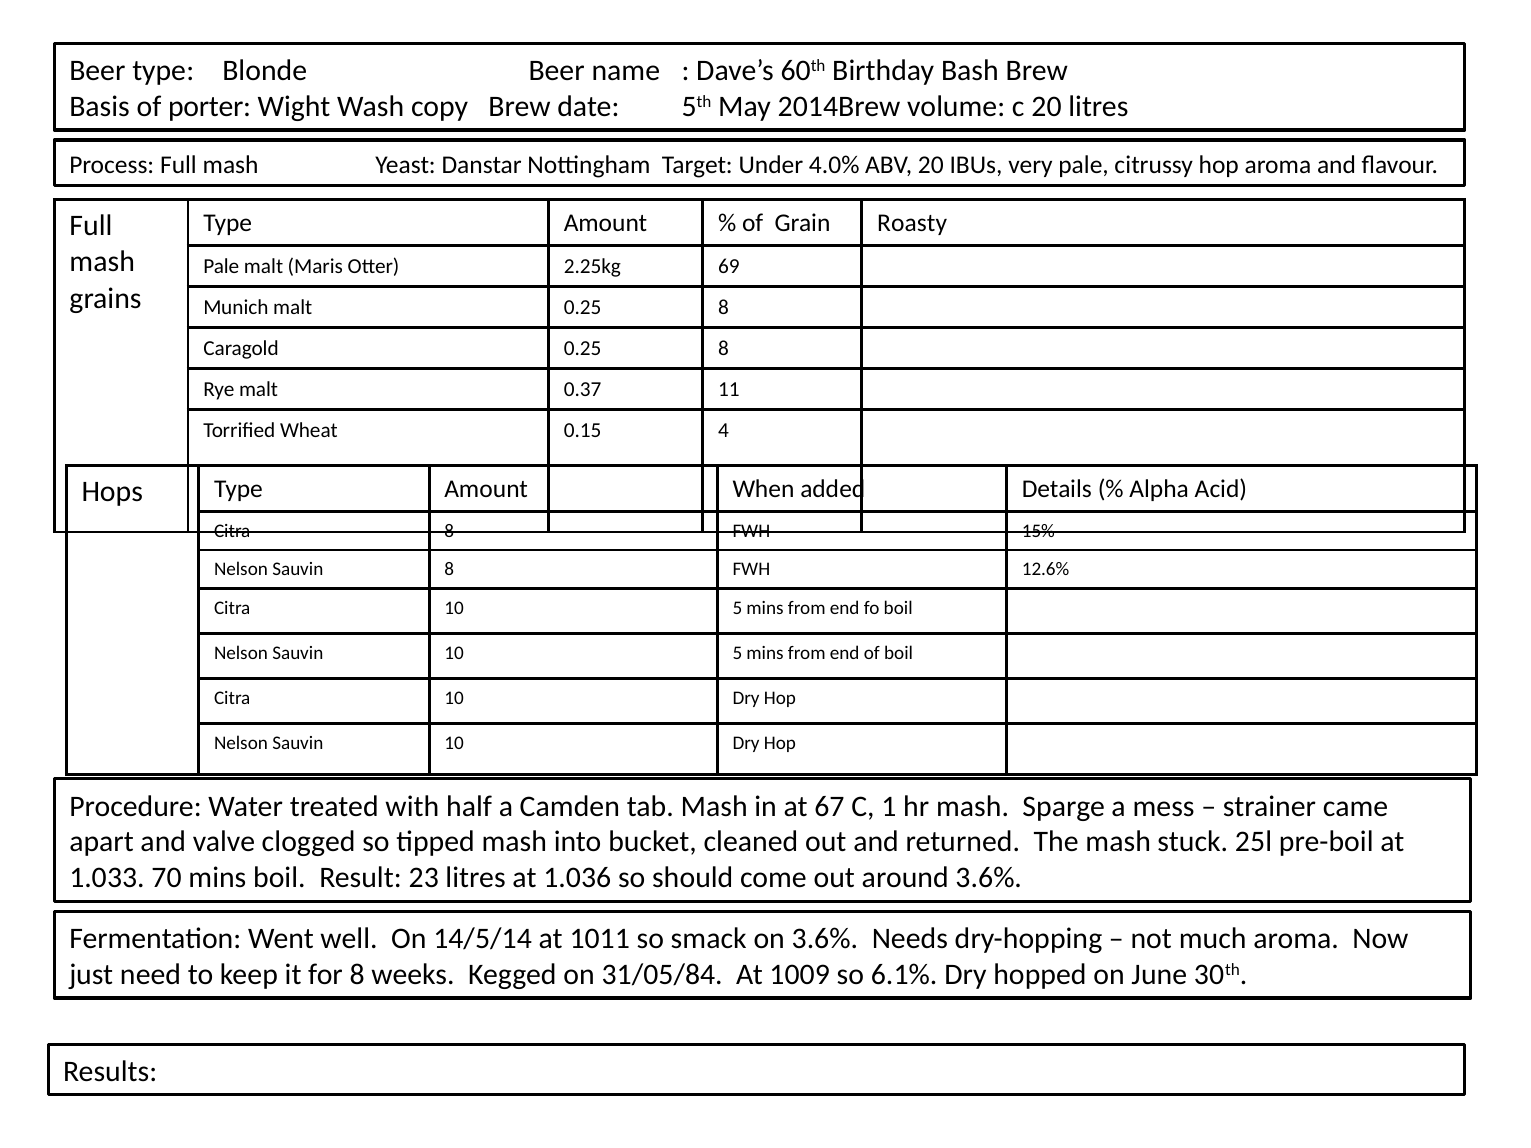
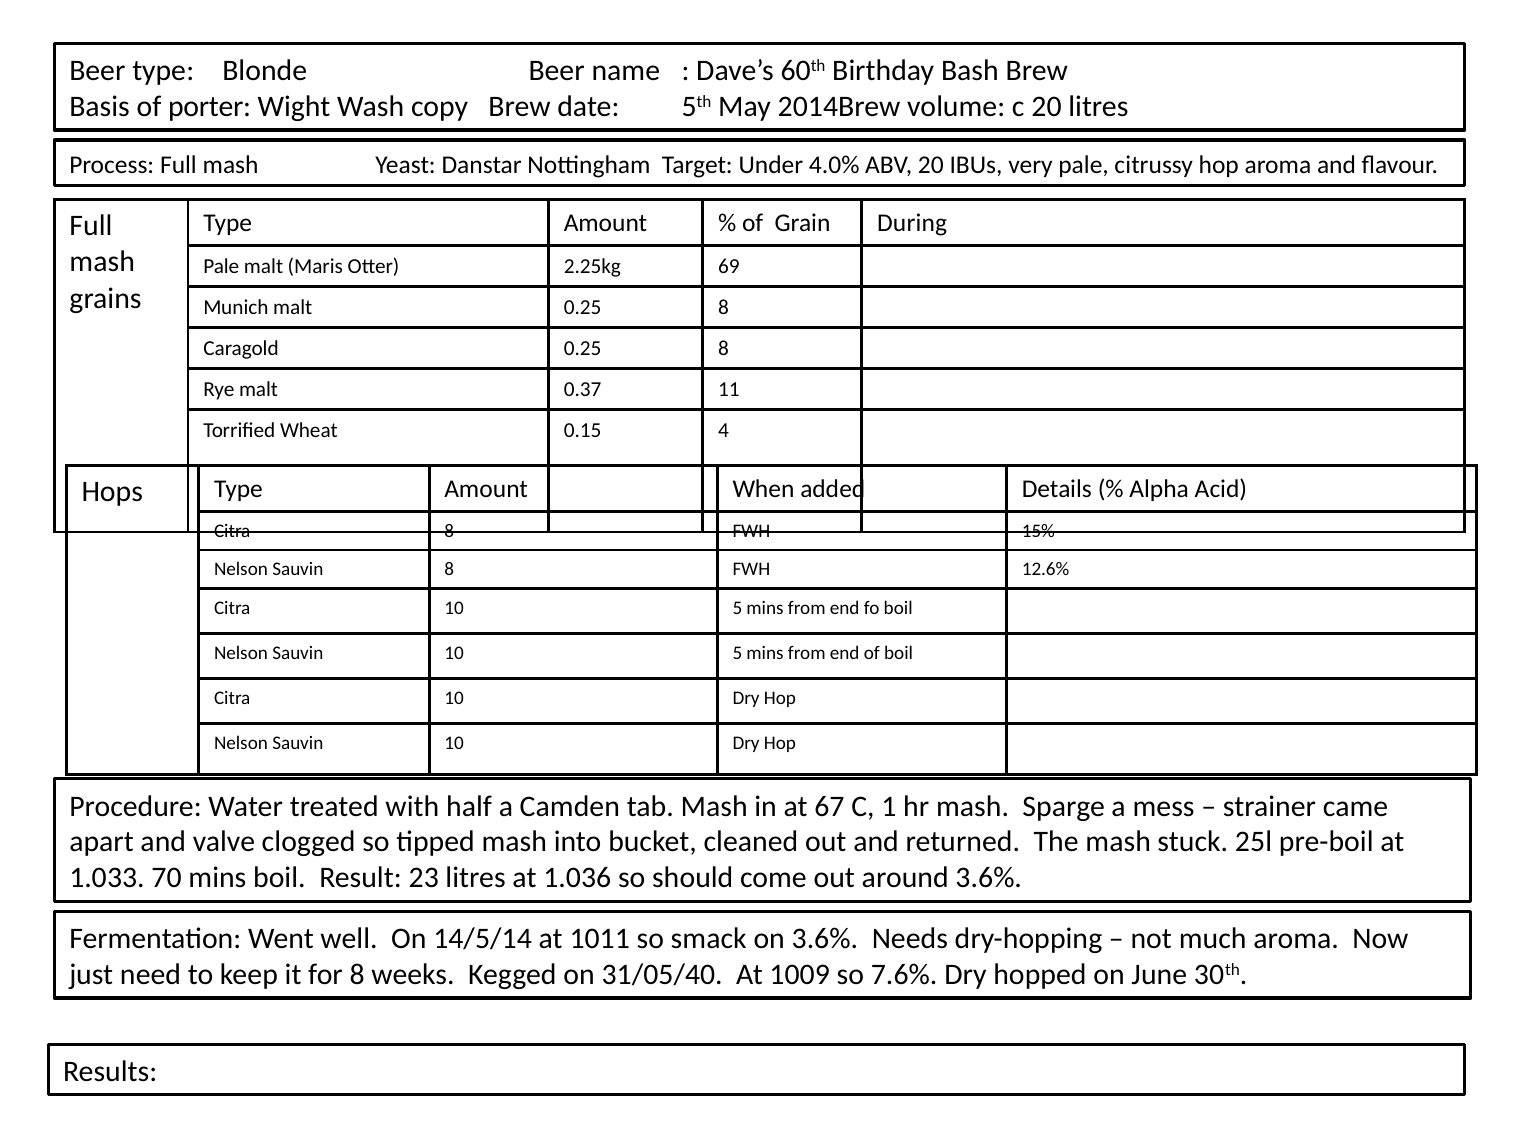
Roasty: Roasty -> During (912, 223)
31/05/84: 31/05/84 -> 31/05/40 (662, 975)
6.1%: 6.1% -> 7.6% (904, 975)
